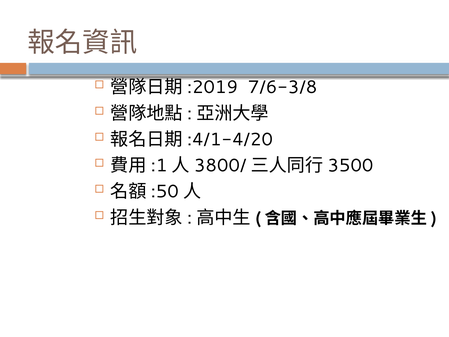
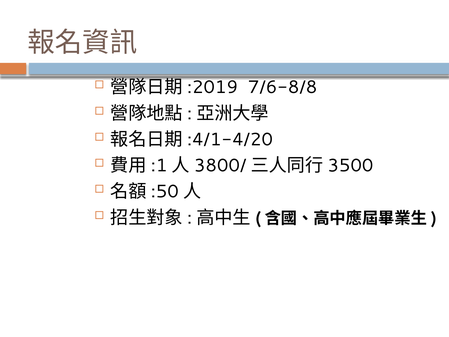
7/6-3/8: 7/6-3/8 -> 7/6-8/8 (283, 87)
